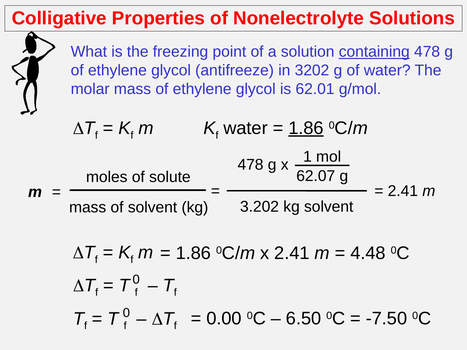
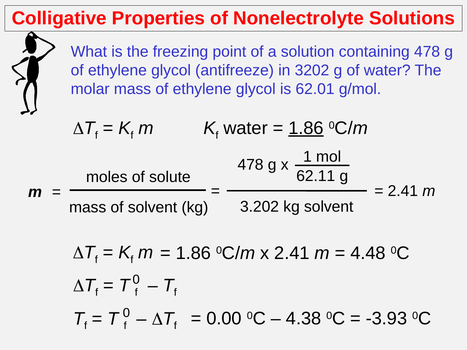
containing underline: present -> none (374, 52)
62.07: 62.07 -> 62.11 (316, 176)
6.50: 6.50 -> 4.38 (304, 319)
-7.50: -7.50 -> -3.93 (386, 319)
